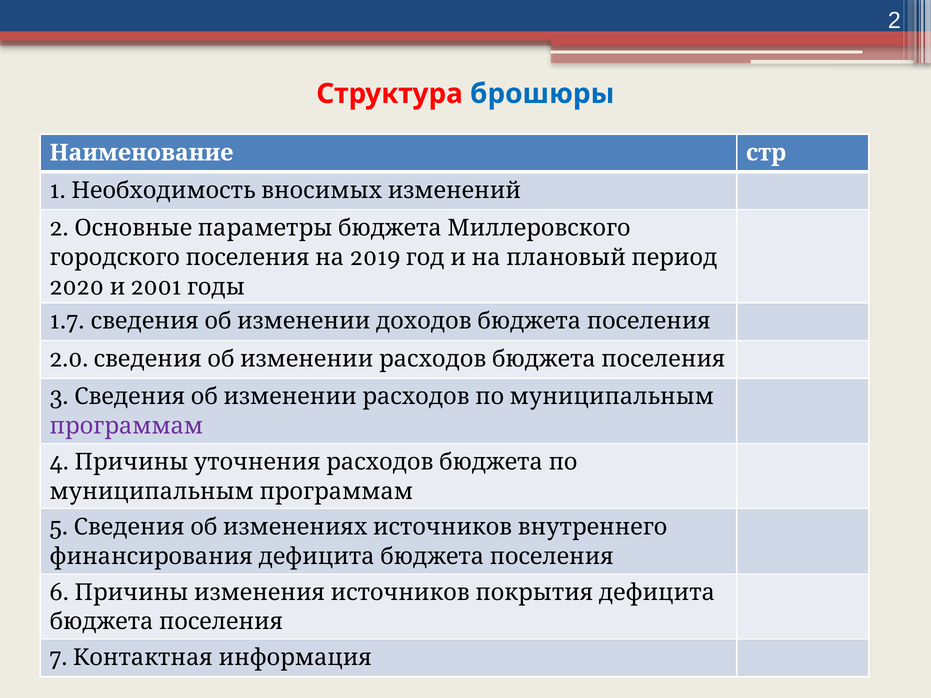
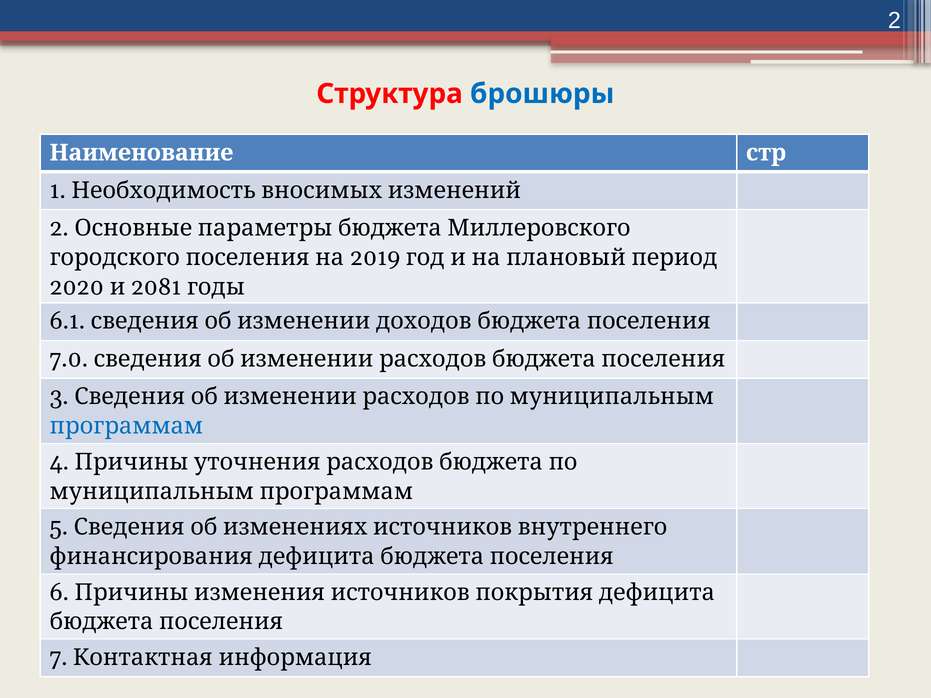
2001: 2001 -> 2081 (156, 287)
1.7: 1.7 -> 6.1 (67, 321)
2.0: 2.0 -> 7.0 (69, 359)
программам colour: purple -> blue (126, 426)
